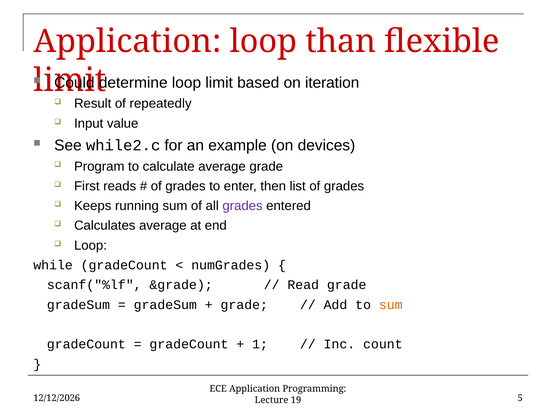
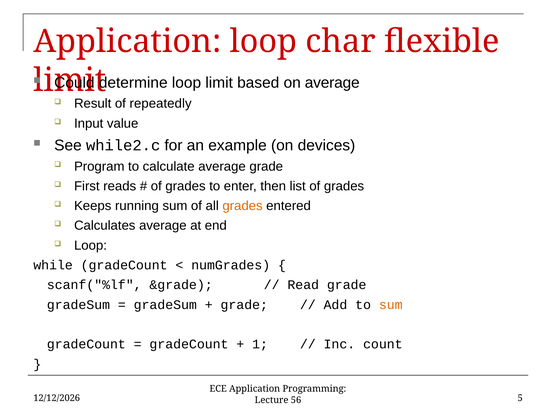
than: than -> char (341, 41)
on iteration: iteration -> average (332, 83)
grades colour: purple -> orange (243, 206)
19: 19 -> 56 (296, 400)
